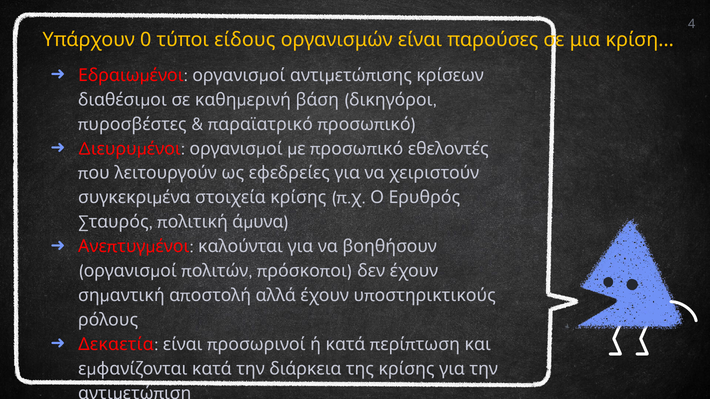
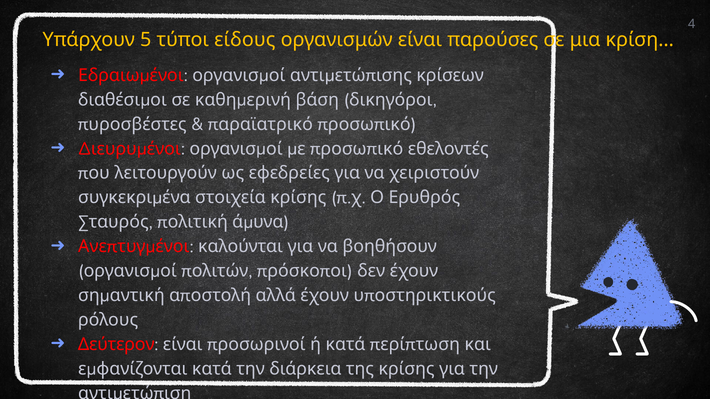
0: 0 -> 5 (146, 40)
Δεκαετία: Δεκαετία -> Δεύτερον (116, 345)
